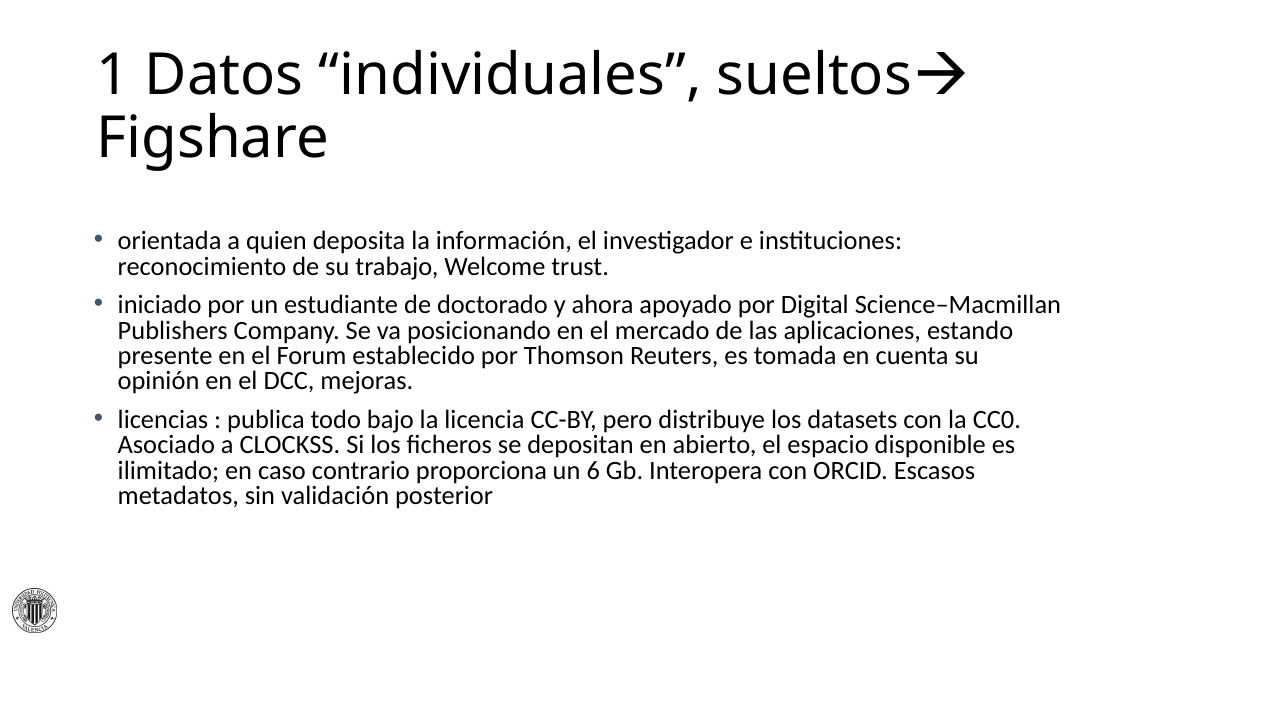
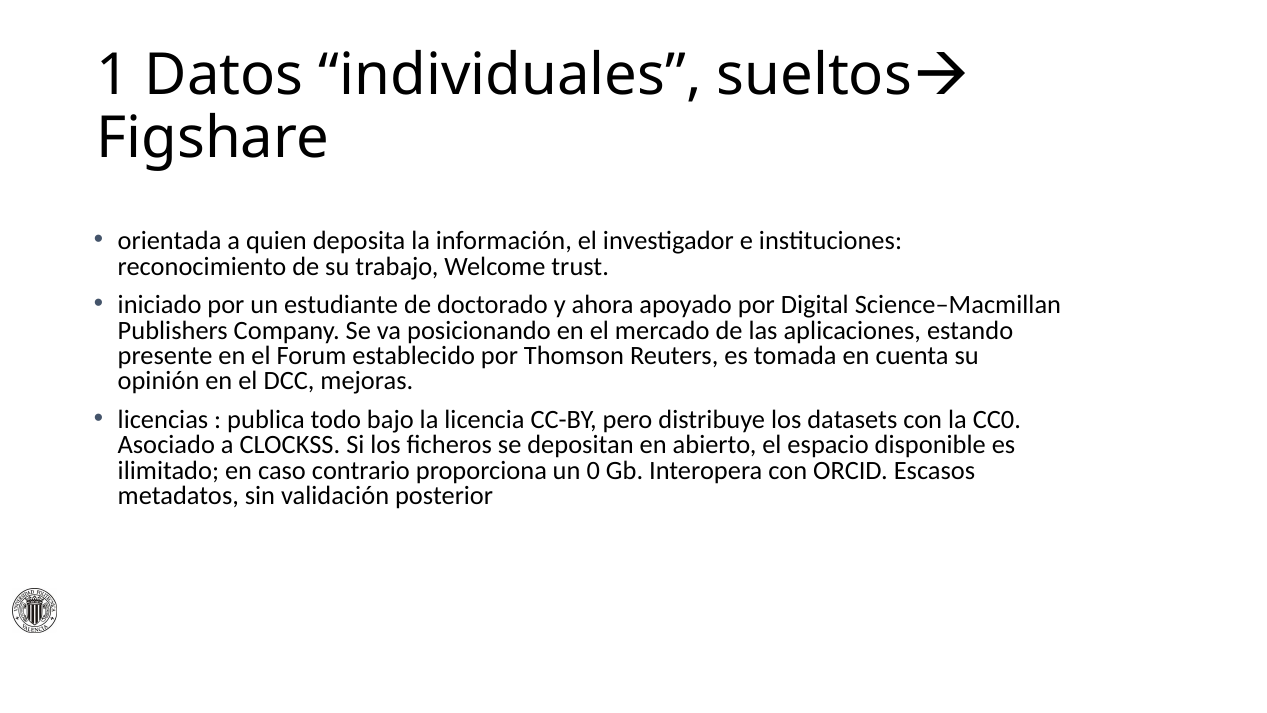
6: 6 -> 0 (593, 470)
